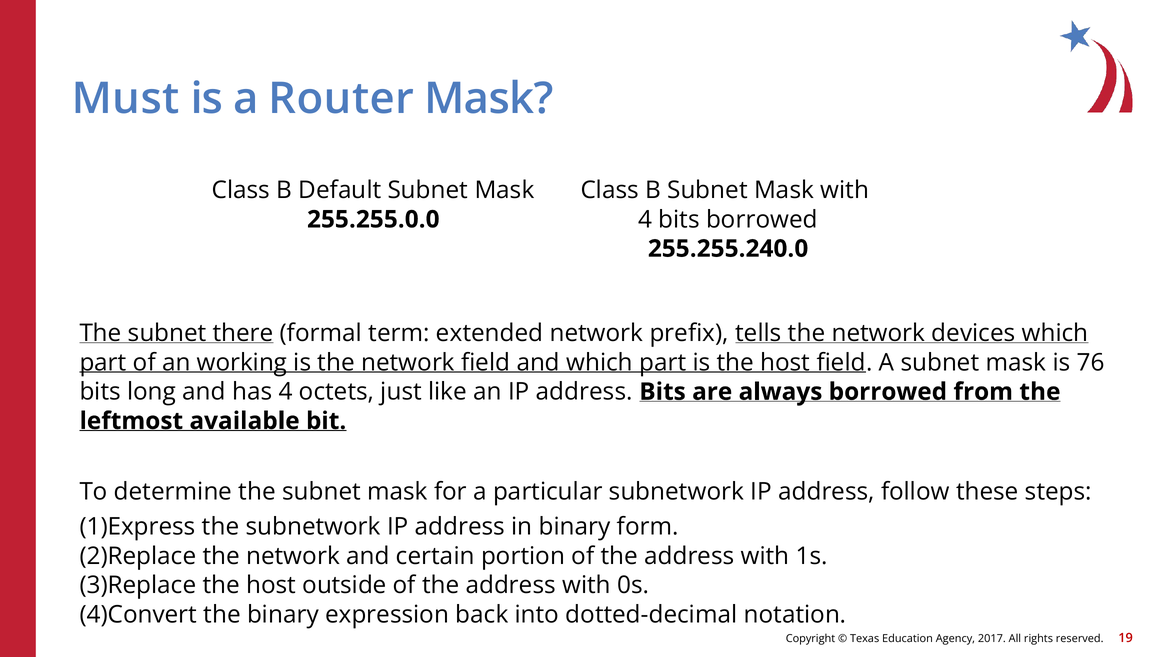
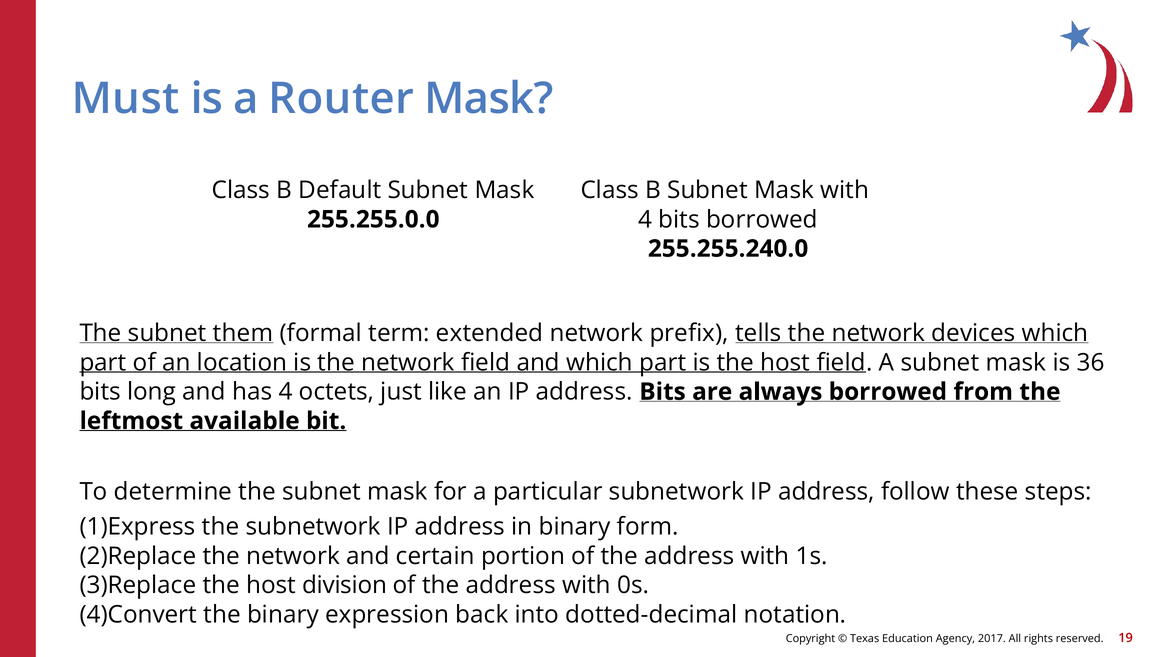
there: there -> them (243, 333)
working: working -> location (242, 363)
76: 76 -> 36 (1091, 363)
outside: outside -> division (345, 585)
